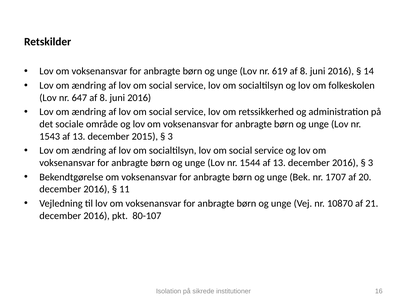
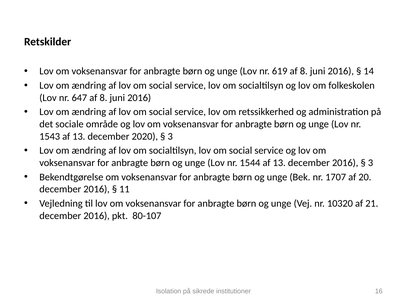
2015: 2015 -> 2020 (145, 136)
10870: 10870 -> 10320 (340, 204)
